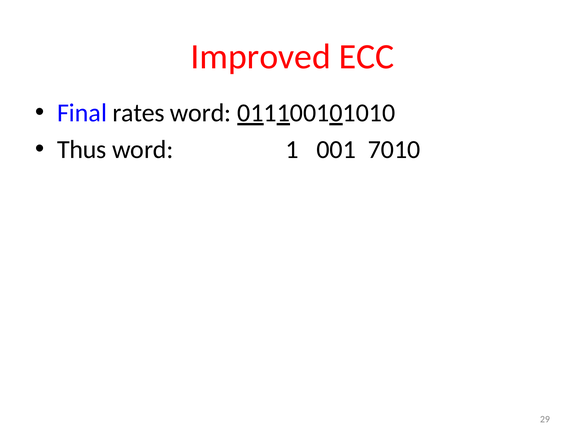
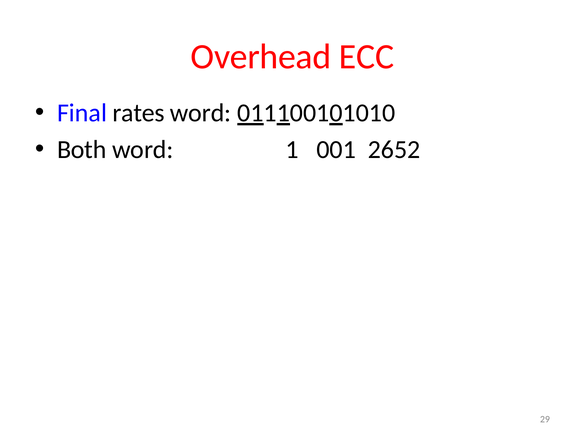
Improved: Improved -> Overhead (261, 57)
Thus: Thus -> Both (82, 149)
7010: 7010 -> 2652 (394, 149)
